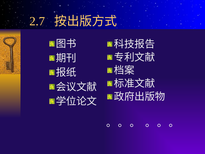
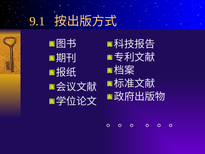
2.7: 2.7 -> 9.1 (37, 21)
